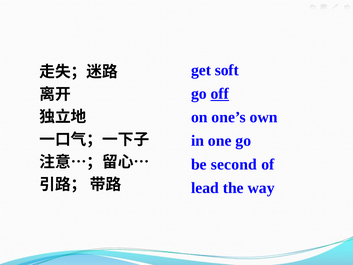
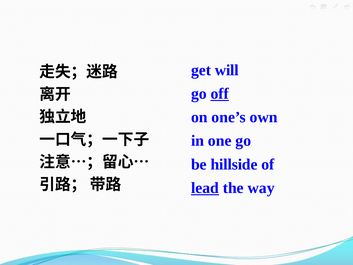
soft: soft -> will (227, 70)
second: second -> hillside (234, 164)
lead underline: none -> present (205, 188)
